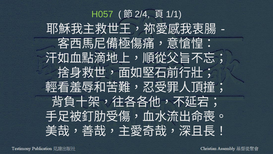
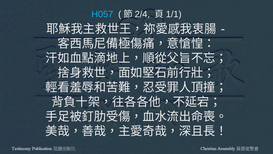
H057 colour: light green -> light blue (102, 14)
